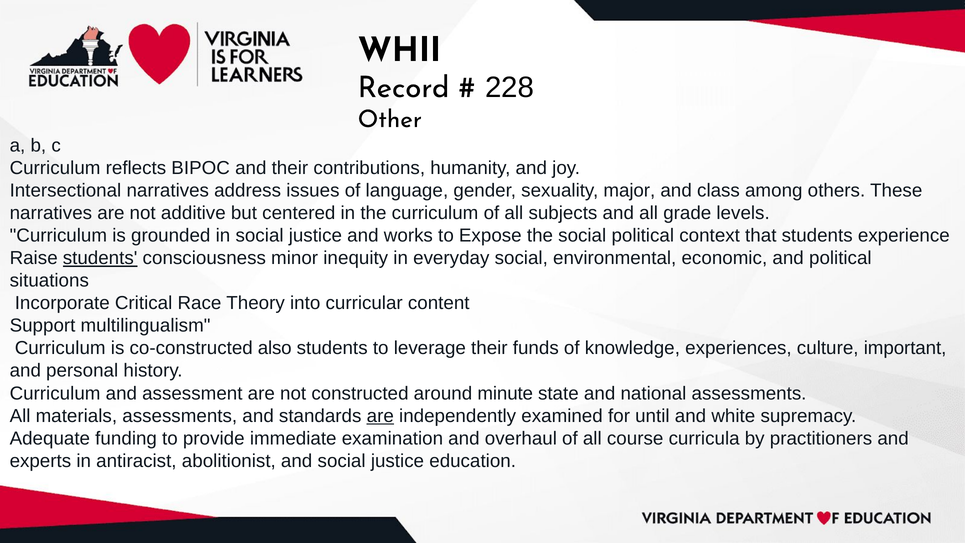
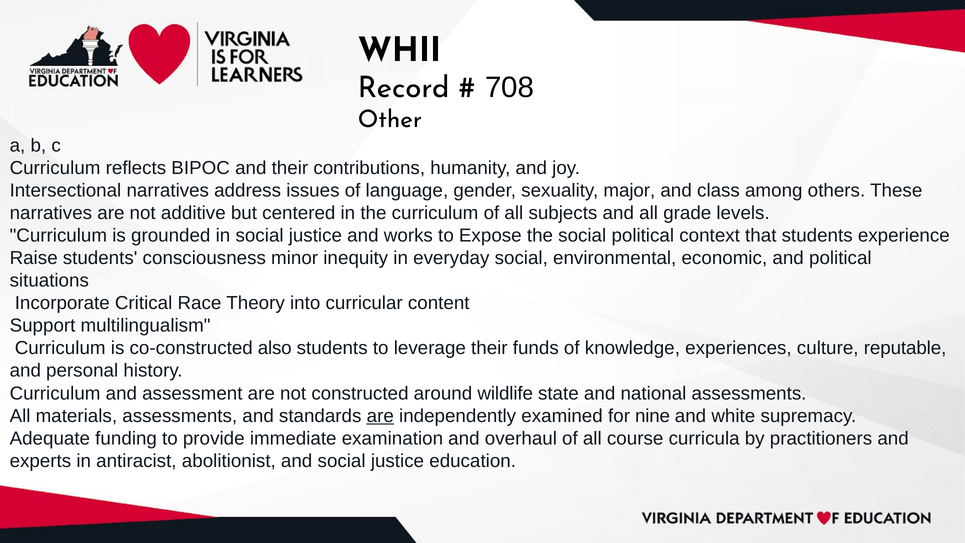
228: 228 -> 708 (510, 87)
students underline: present -> none (100, 258)
important: important -> reputable (905, 348)
minute: minute -> wildlife (505, 393)
until: until -> nine (652, 416)
